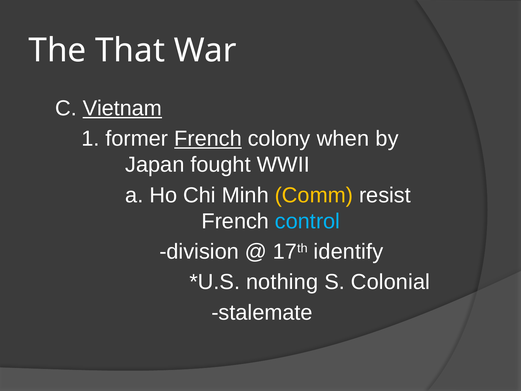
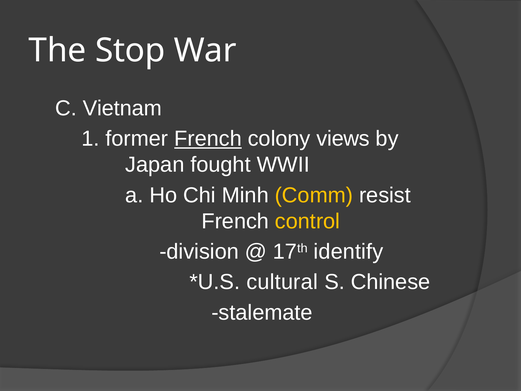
That: That -> Stop (130, 51)
Vietnam underline: present -> none (122, 108)
when: when -> views (343, 139)
control colour: light blue -> yellow (308, 221)
nothing: nothing -> cultural (282, 282)
Colonial: Colonial -> Chinese (391, 282)
